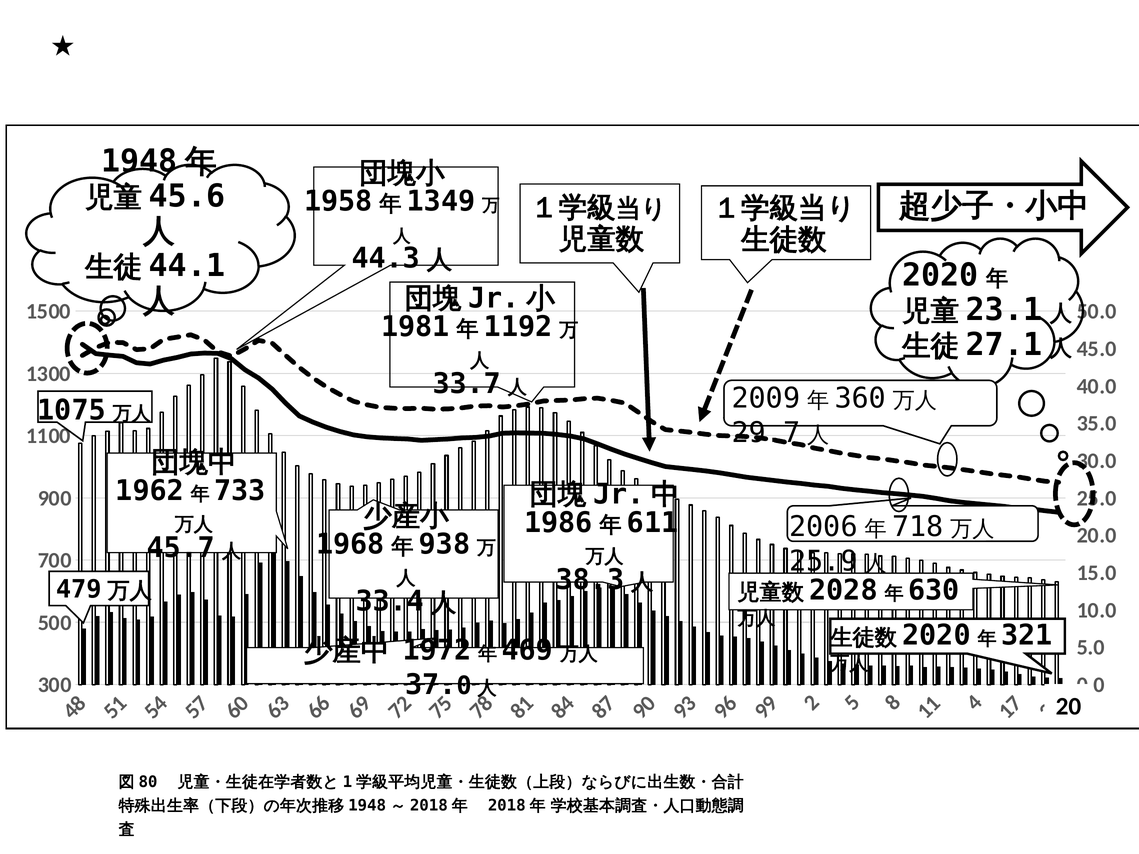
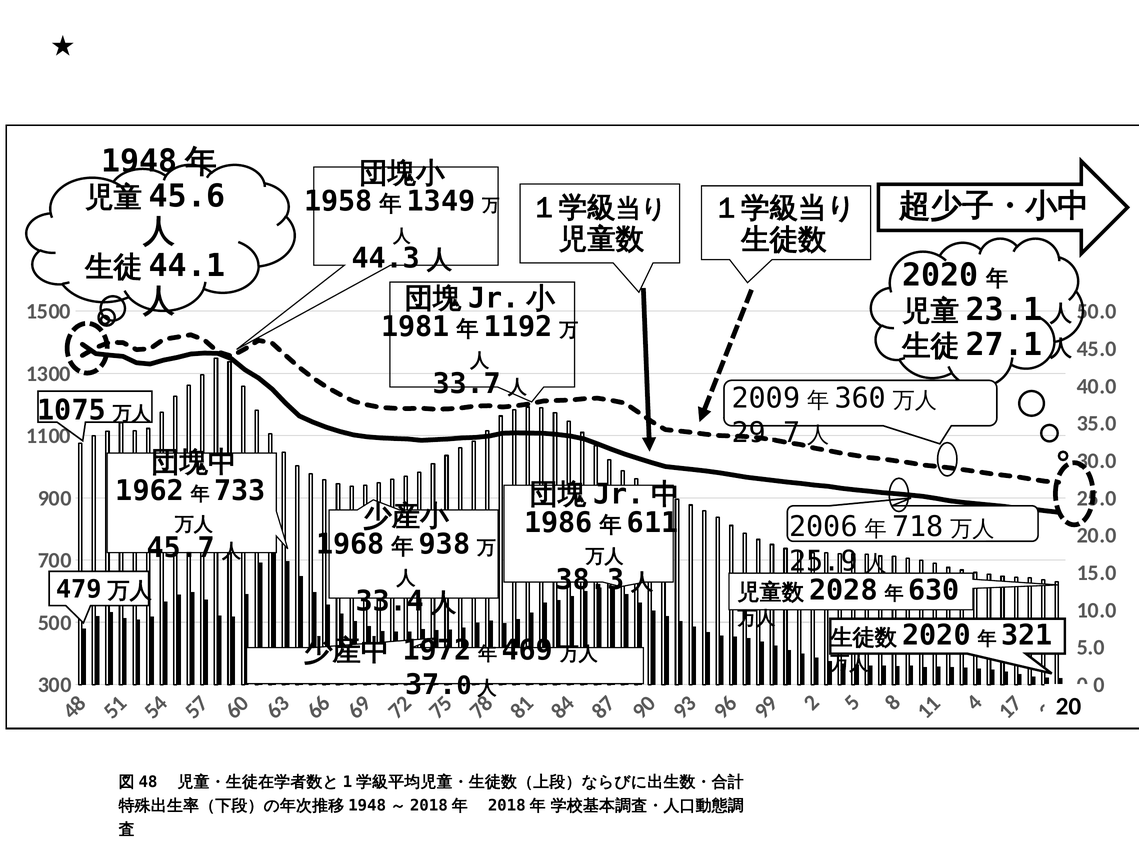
80: 80 -> 48 (148, 782)
